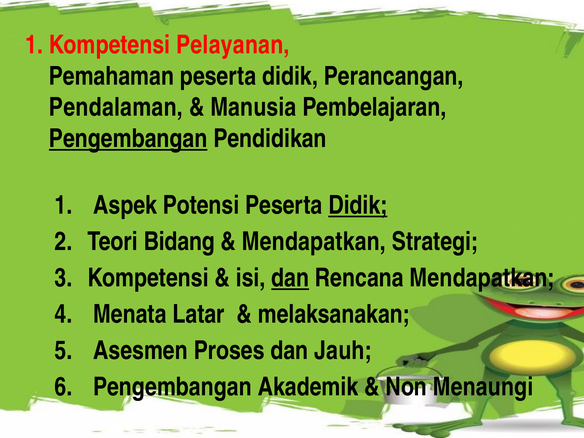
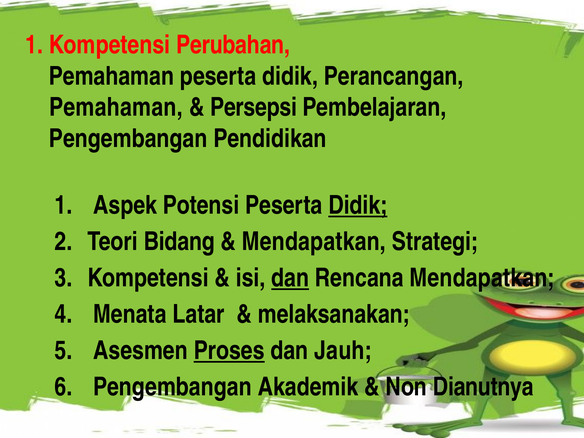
Pelayanan: Pelayanan -> Perubahan (233, 45)
Pendalaman: Pendalaman -> Pemahaman (116, 107)
Manusia: Manusia -> Persepsi (254, 107)
Pengembangan underline: present -> none (128, 139)
Proses underline: none -> present (229, 351)
Menaungi: Menaungi -> Dianutnya (483, 387)
